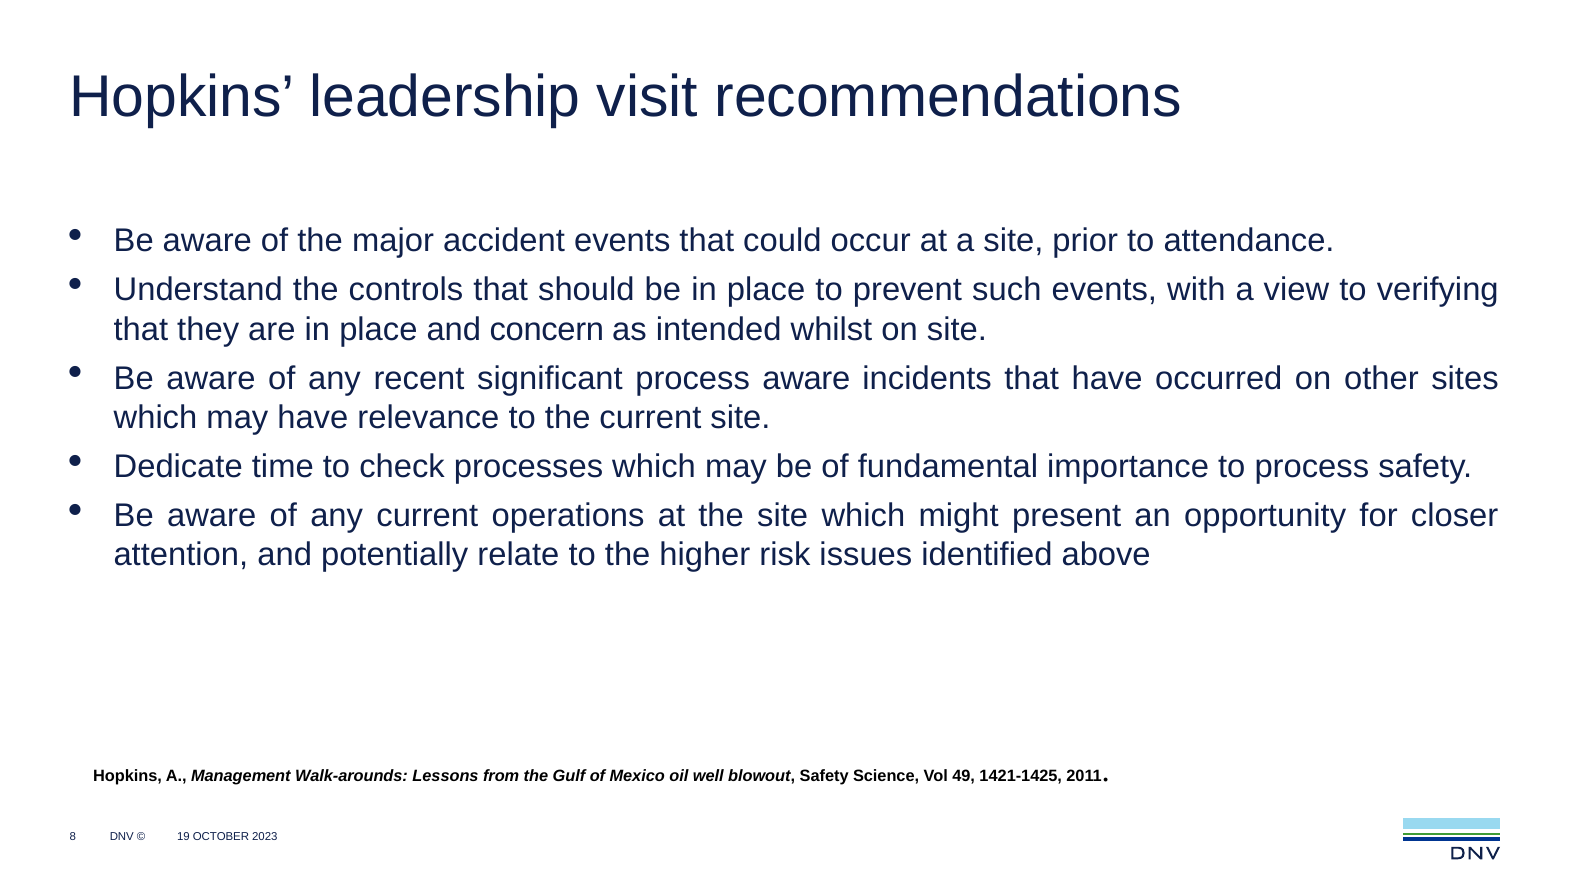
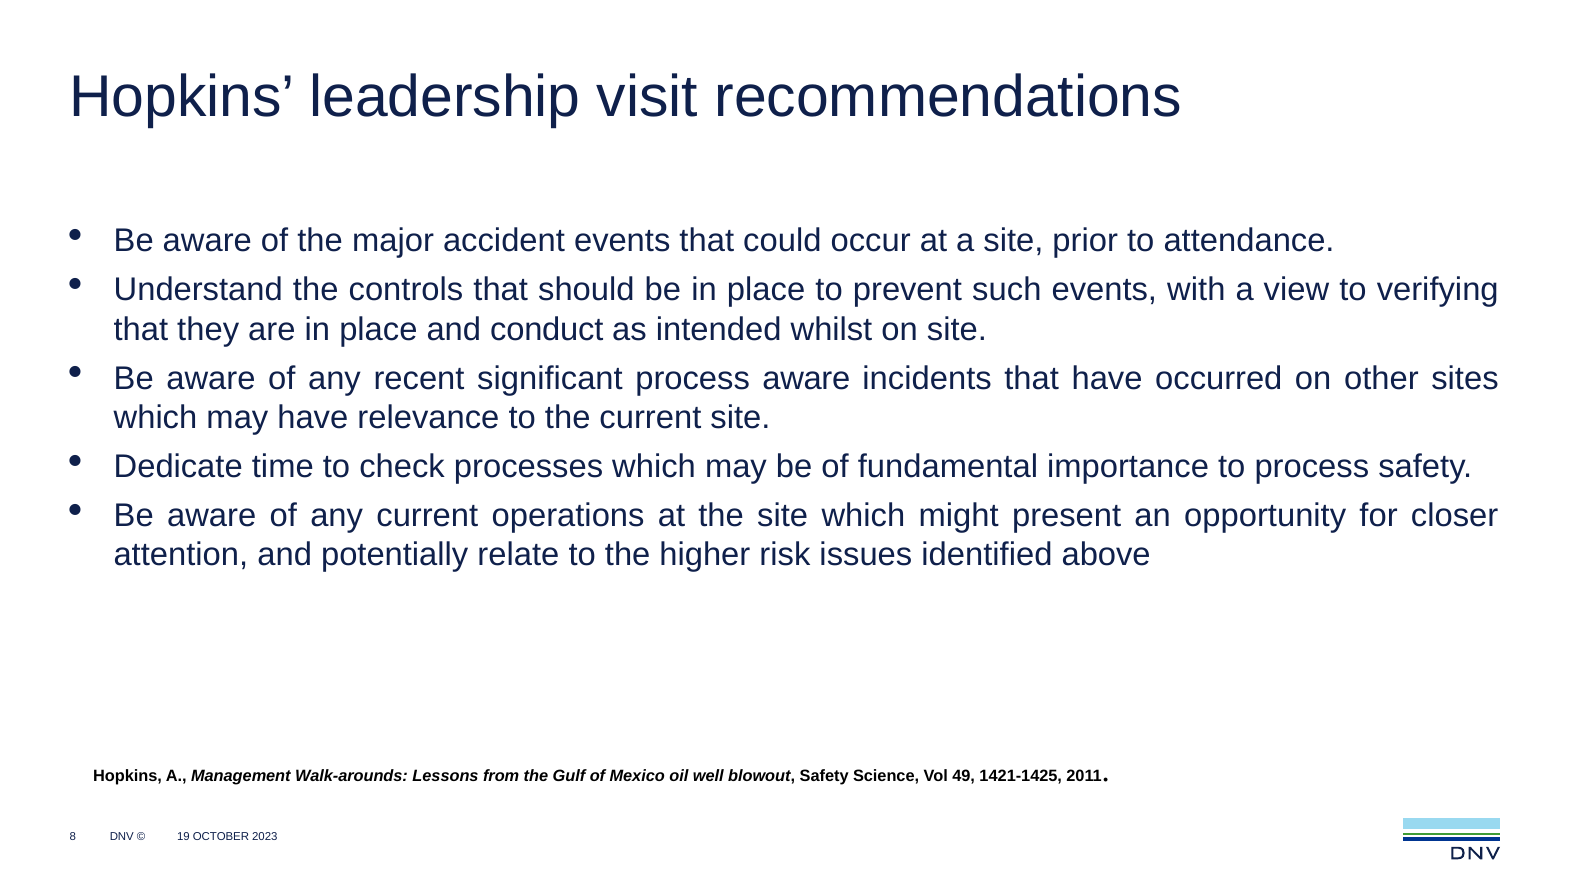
concern: concern -> conduct (547, 329)
